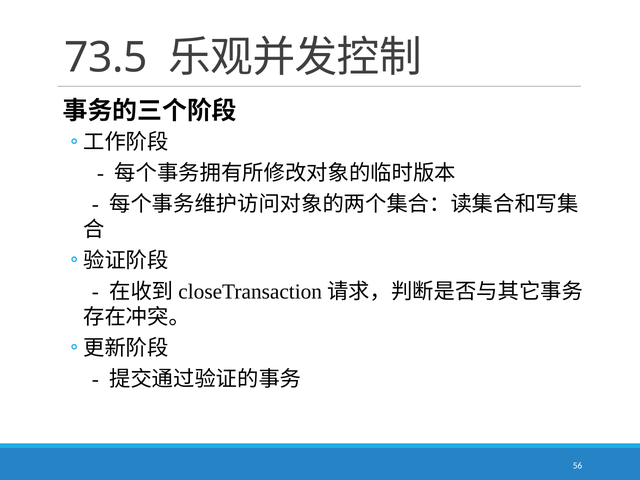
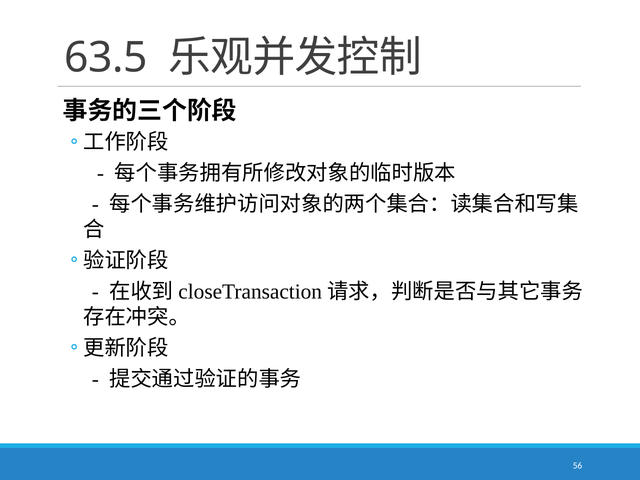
73.5: 73.5 -> 63.5 (106, 58)
